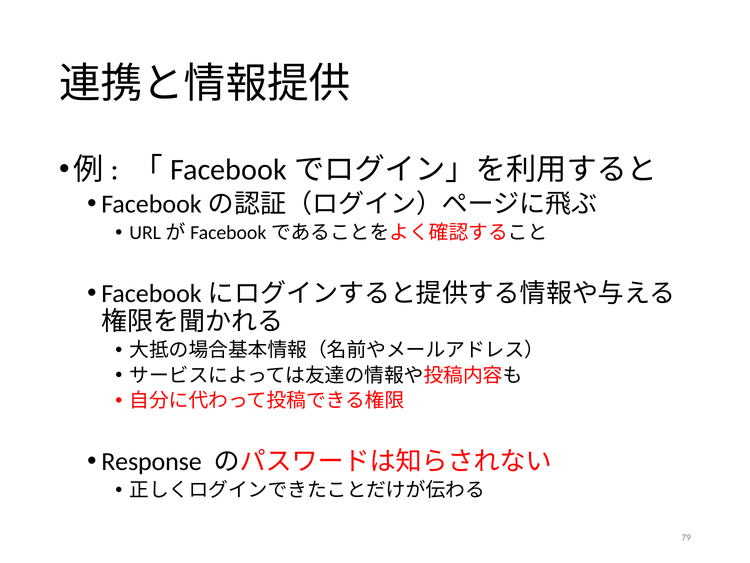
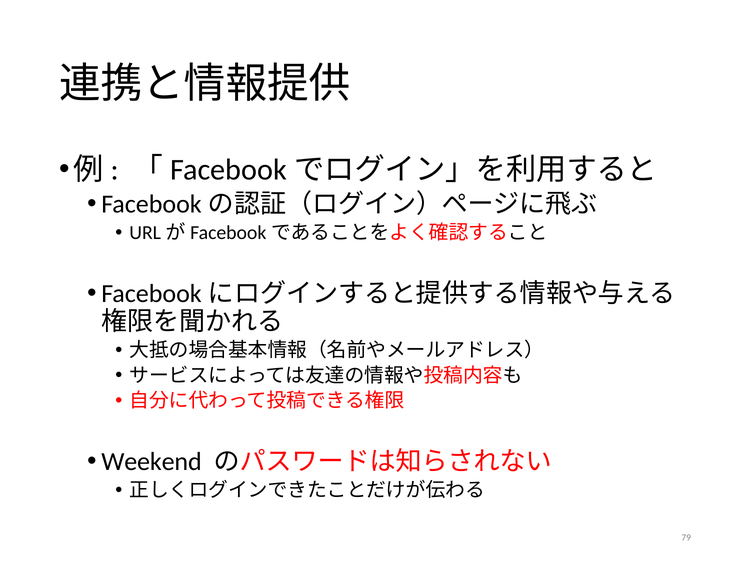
Response: Response -> Weekend (151, 461)
